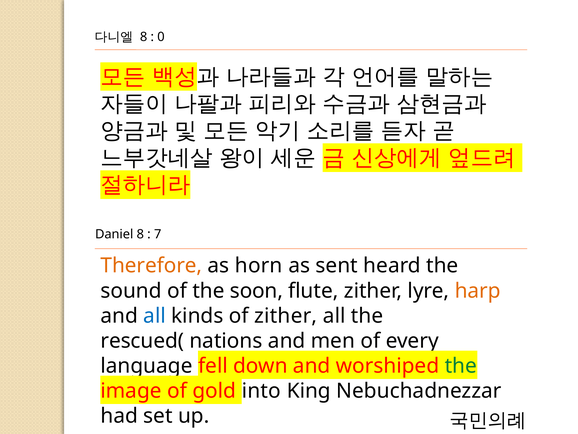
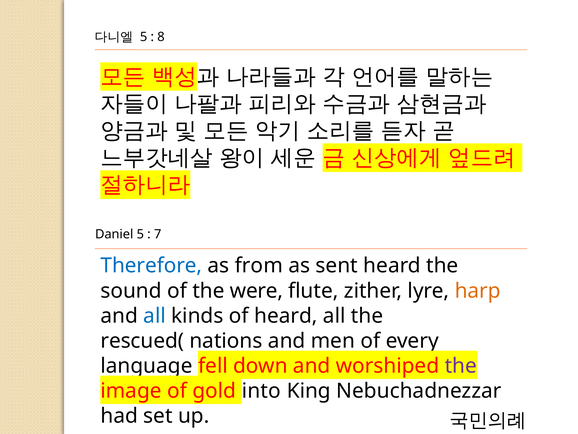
8: 8 -> 5 (144, 37)
0: 0 -> 8 (161, 37)
Daniel 8: 8 -> 5 (140, 234)
Therefore colour: orange -> blue (151, 265)
horn: horn -> from (259, 265)
soon: soon -> were (256, 290)
of zither: zither -> heard (286, 315)
the colour: green -> purple (461, 366)
